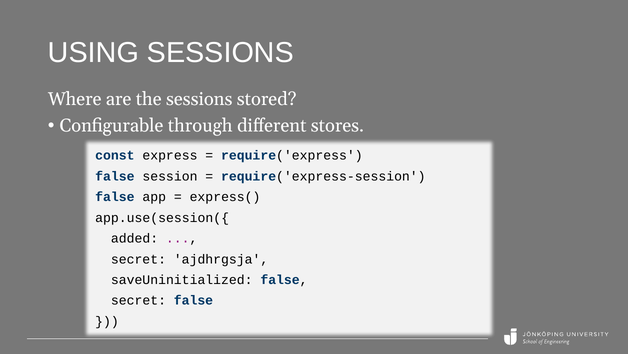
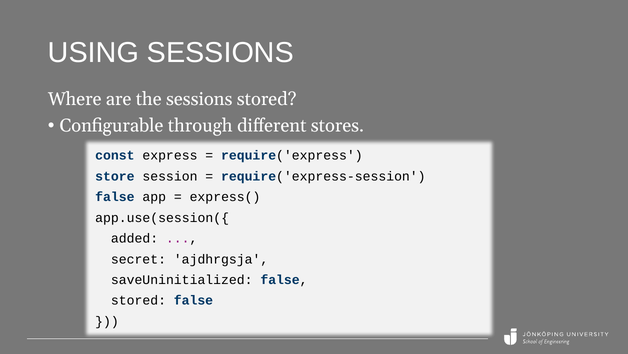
false: false -> store (115, 176)
secret: secret -> stored (138, 300)
